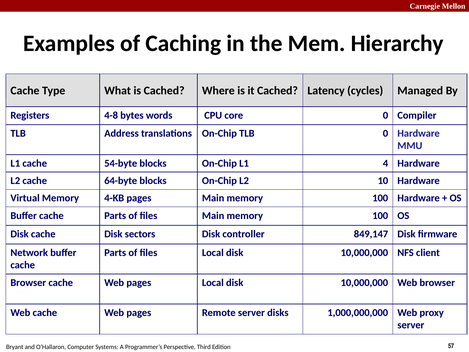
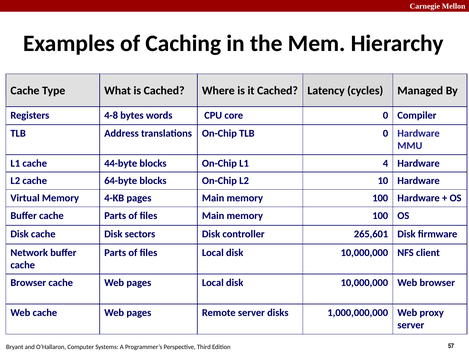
54-byte: 54-byte -> 44-byte (121, 163)
849,147: 849,147 -> 265,601 (371, 234)
